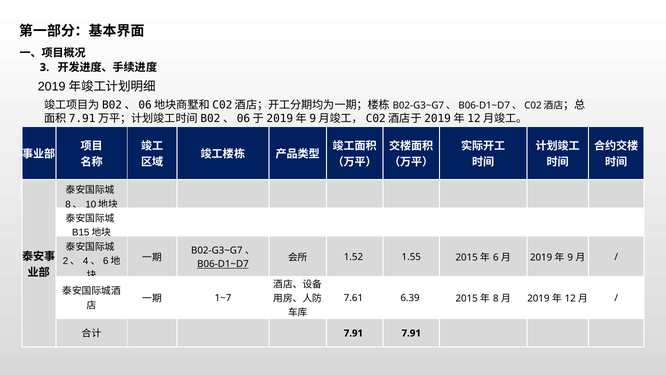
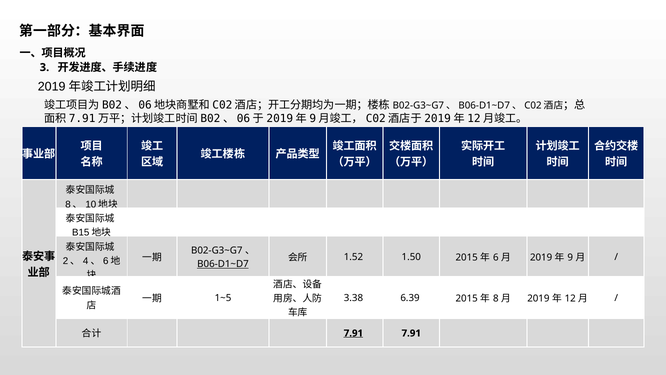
1.55: 1.55 -> 1.50 (411, 257)
1~7: 1~7 -> 1~5 (223, 298)
7.61: 7.61 -> 3.38 (353, 298)
7.91 underline: none -> present (353, 333)
